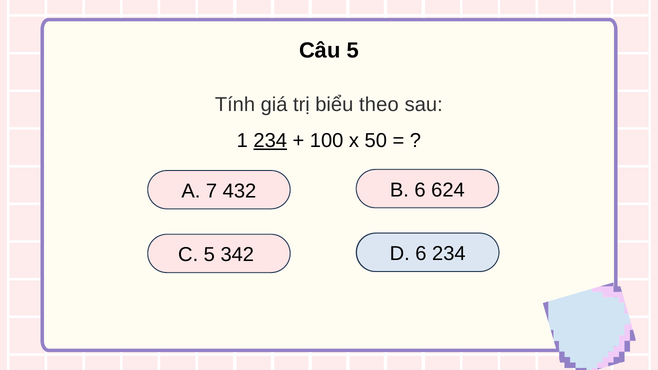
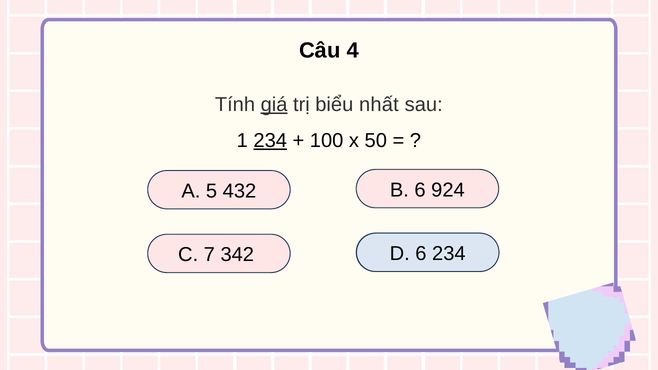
Câu 5: 5 -> 4 (353, 51)
giá underline: none -> present (274, 105)
theo: theo -> nhất (379, 105)
7: 7 -> 5 (212, 191)
624: 624 -> 924 (448, 190)
C 5: 5 -> 7 (209, 255)
